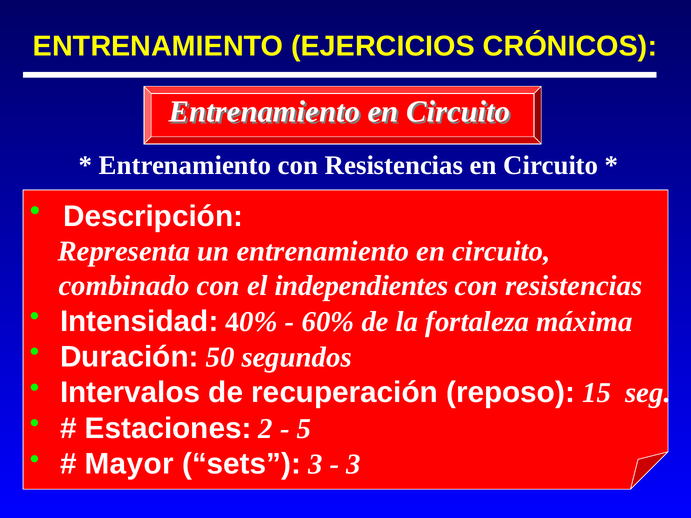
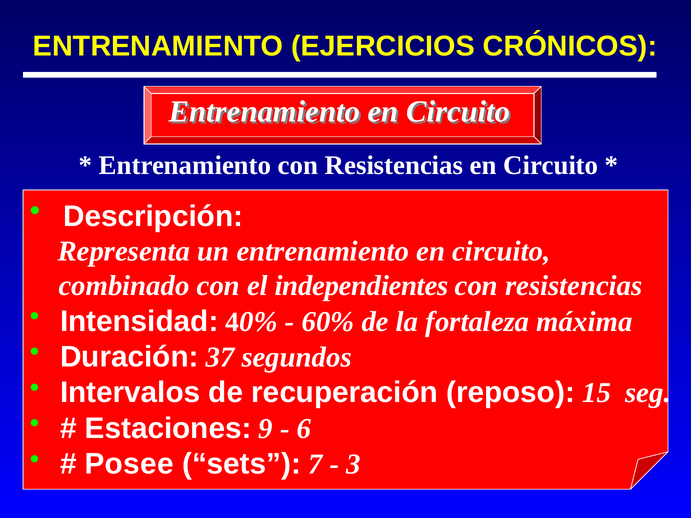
50: 50 -> 37 (220, 357)
2: 2 -> 9 (266, 429)
5: 5 -> 6 (304, 429)
Mayor: Mayor -> Posee (129, 464)
sets 3: 3 -> 7 (315, 465)
